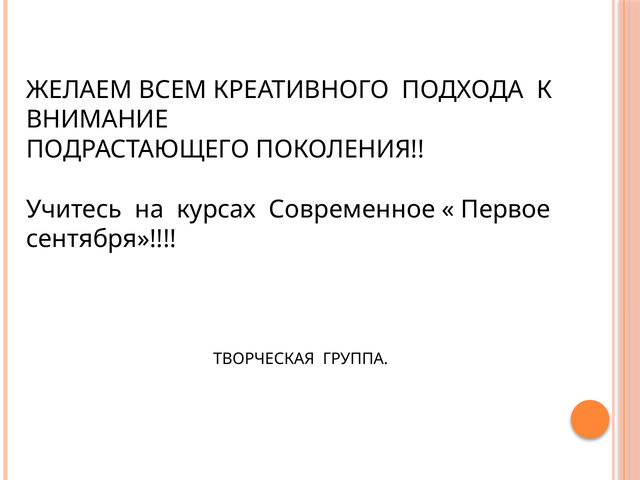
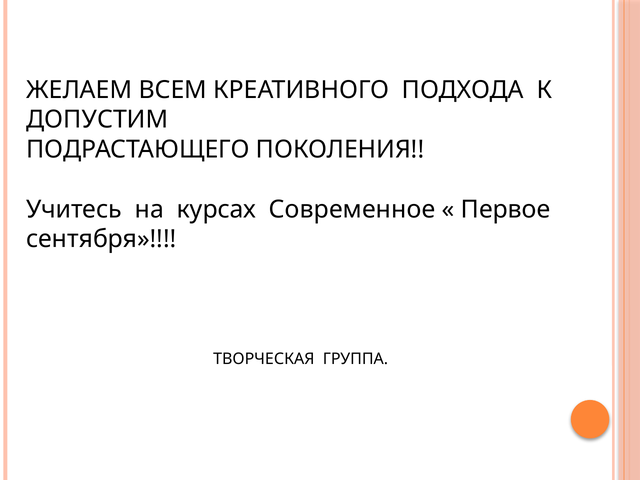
ВНИМАНИЕ: ВНИМАНИЕ -> ДОПУСТИМ (97, 120)
